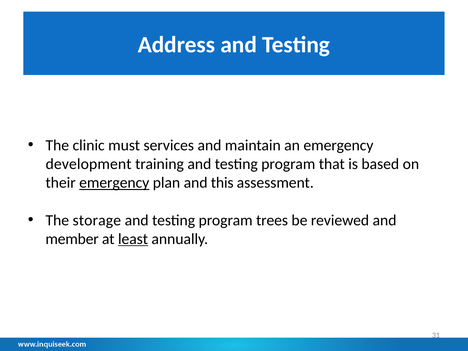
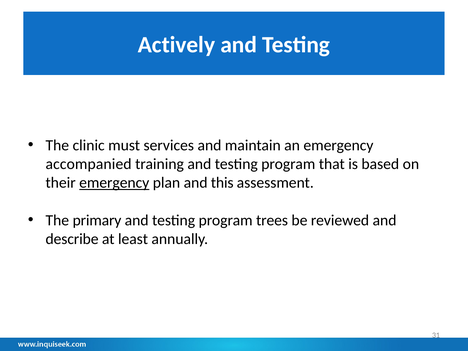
Address: Address -> Actively (176, 45)
development: development -> accompanied (89, 164)
storage: storage -> primary (97, 220)
member: member -> describe (72, 239)
least underline: present -> none (133, 239)
